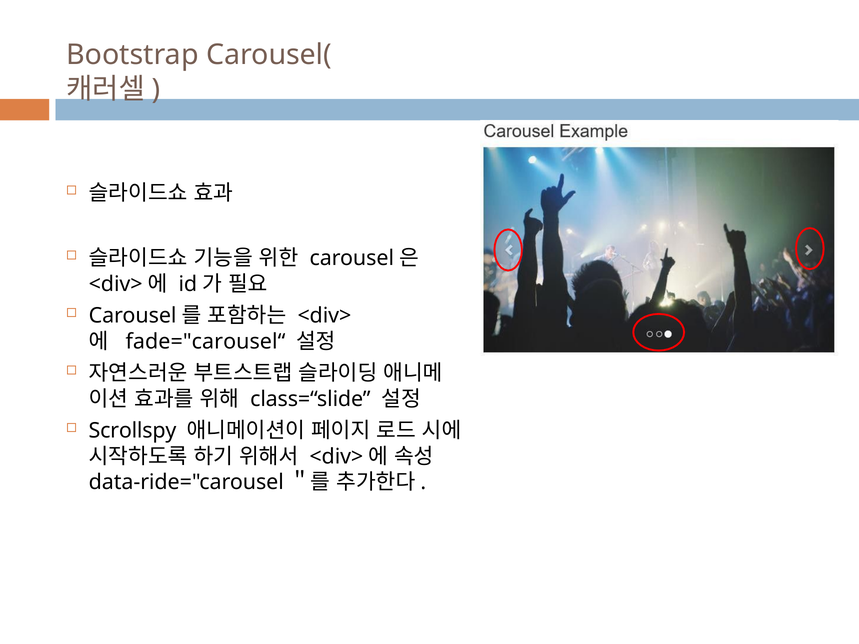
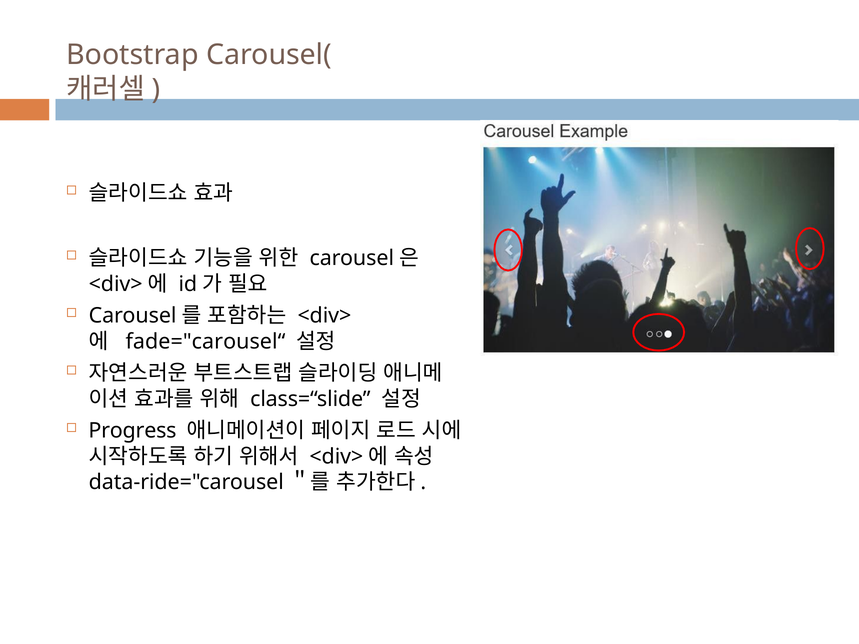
Scrollspy: Scrollspy -> Progress (132, 431)
